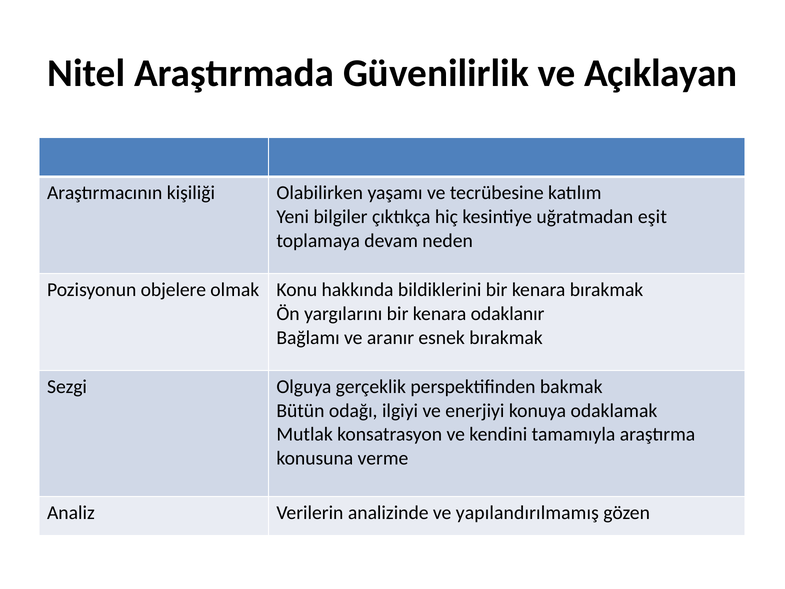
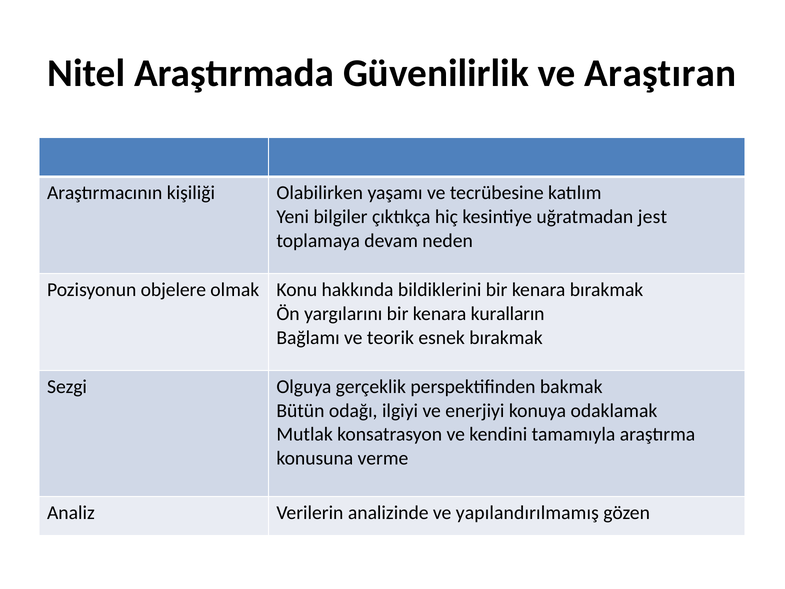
Açıklayan: Açıklayan -> Araştıran (660, 73)
eşit: eşit -> jest (652, 217)
odaklanır: odaklanır -> kuralların (508, 314)
aranır: aranır -> teorik (390, 338)
